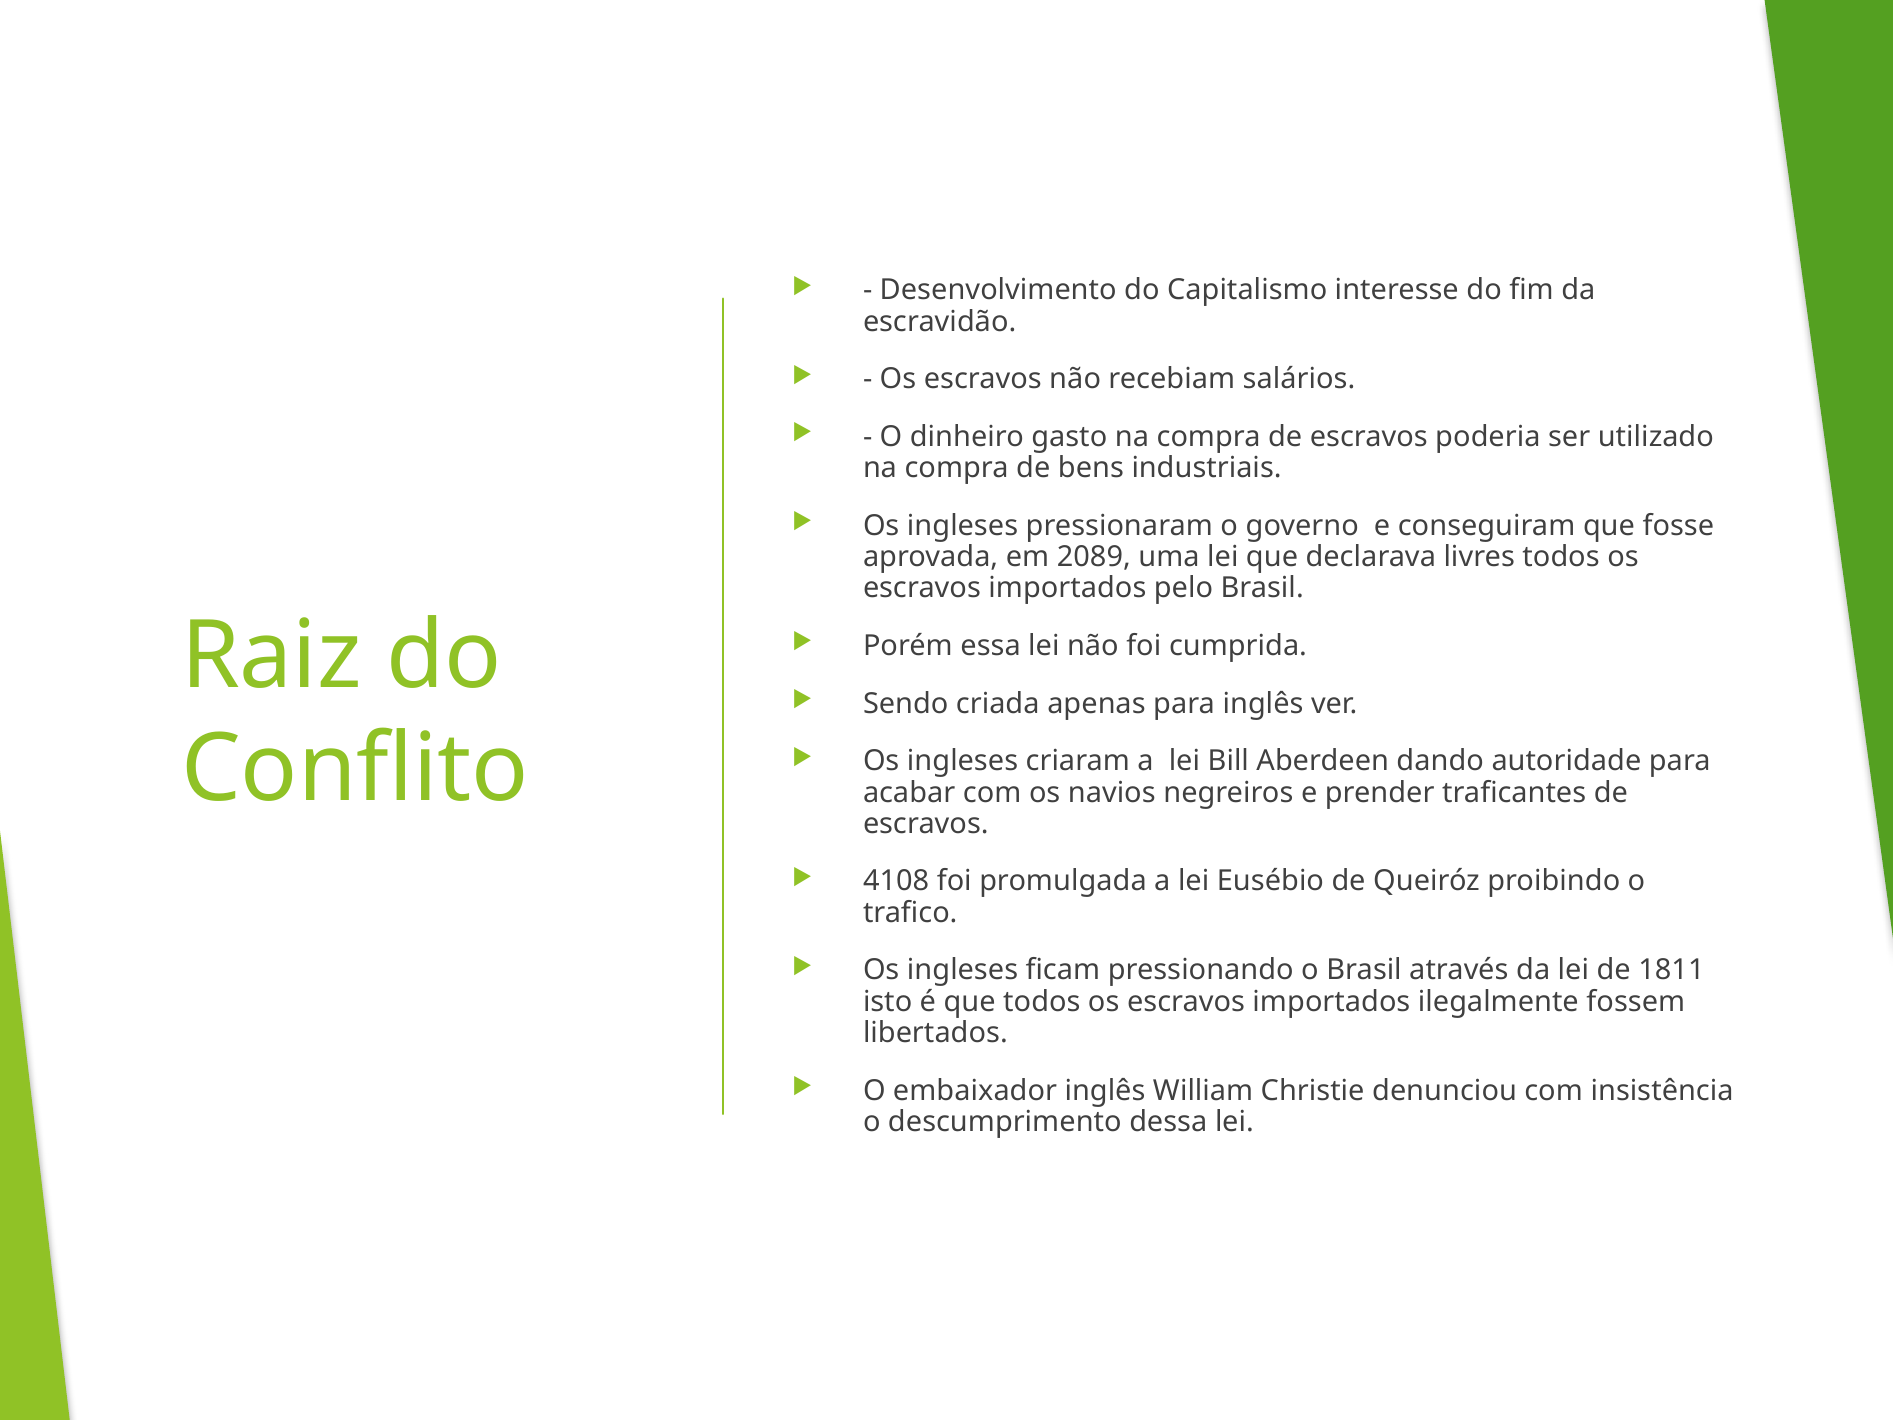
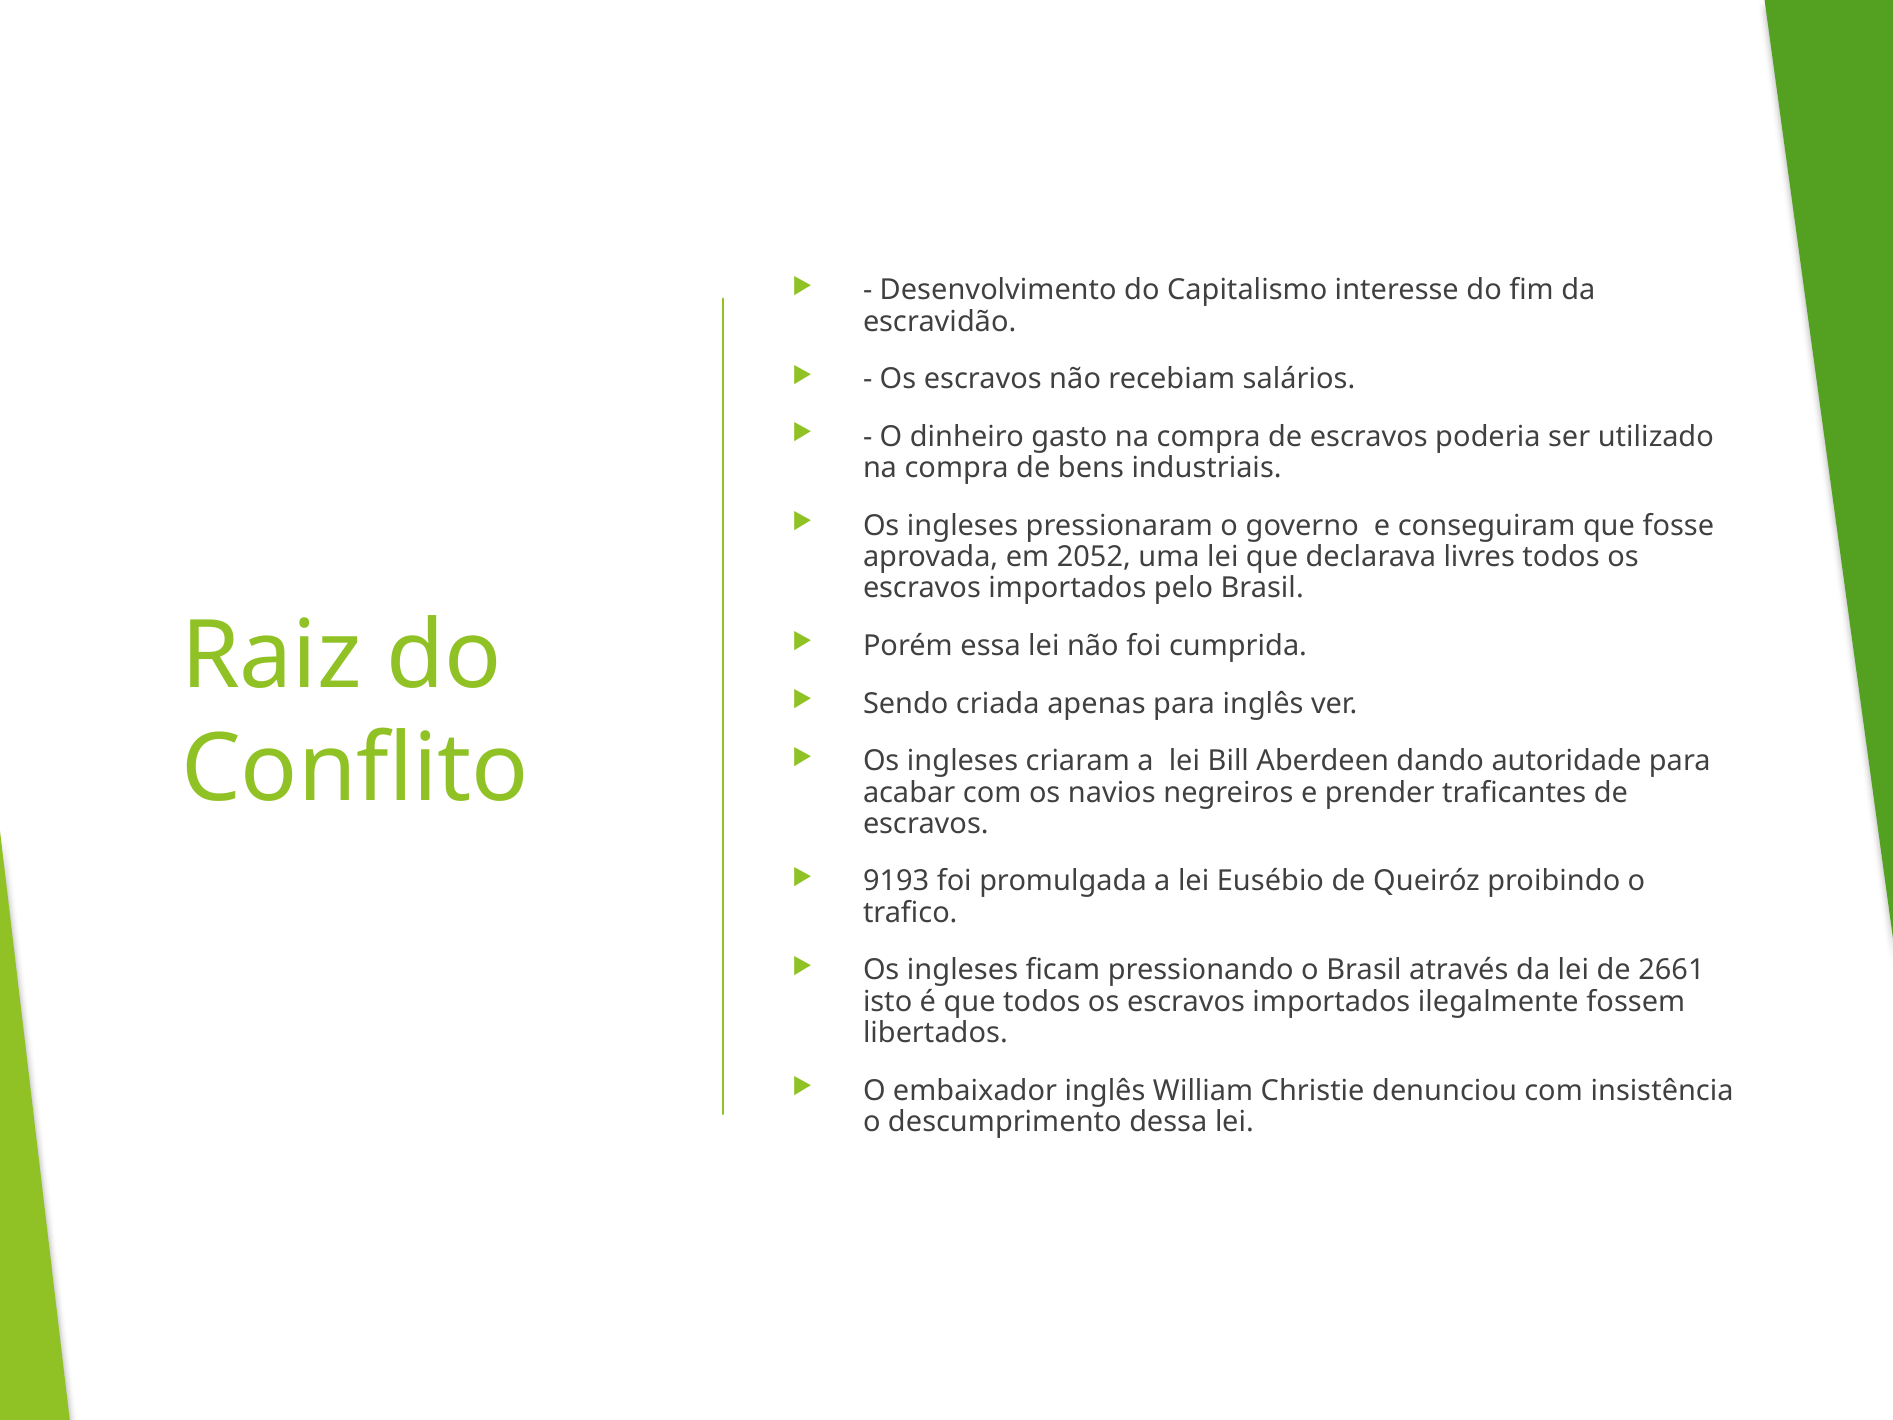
2089: 2089 -> 2052 (1094, 557)
4108: 4108 -> 9193 (896, 881)
1811: 1811 -> 2661 (1671, 970)
